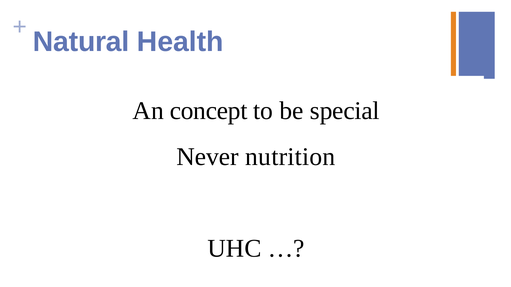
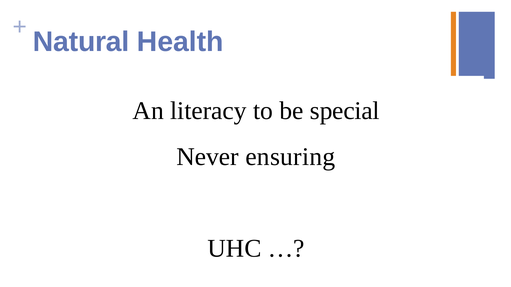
concept: concept -> literacy (208, 111)
nutrition: nutrition -> ensuring (290, 157)
